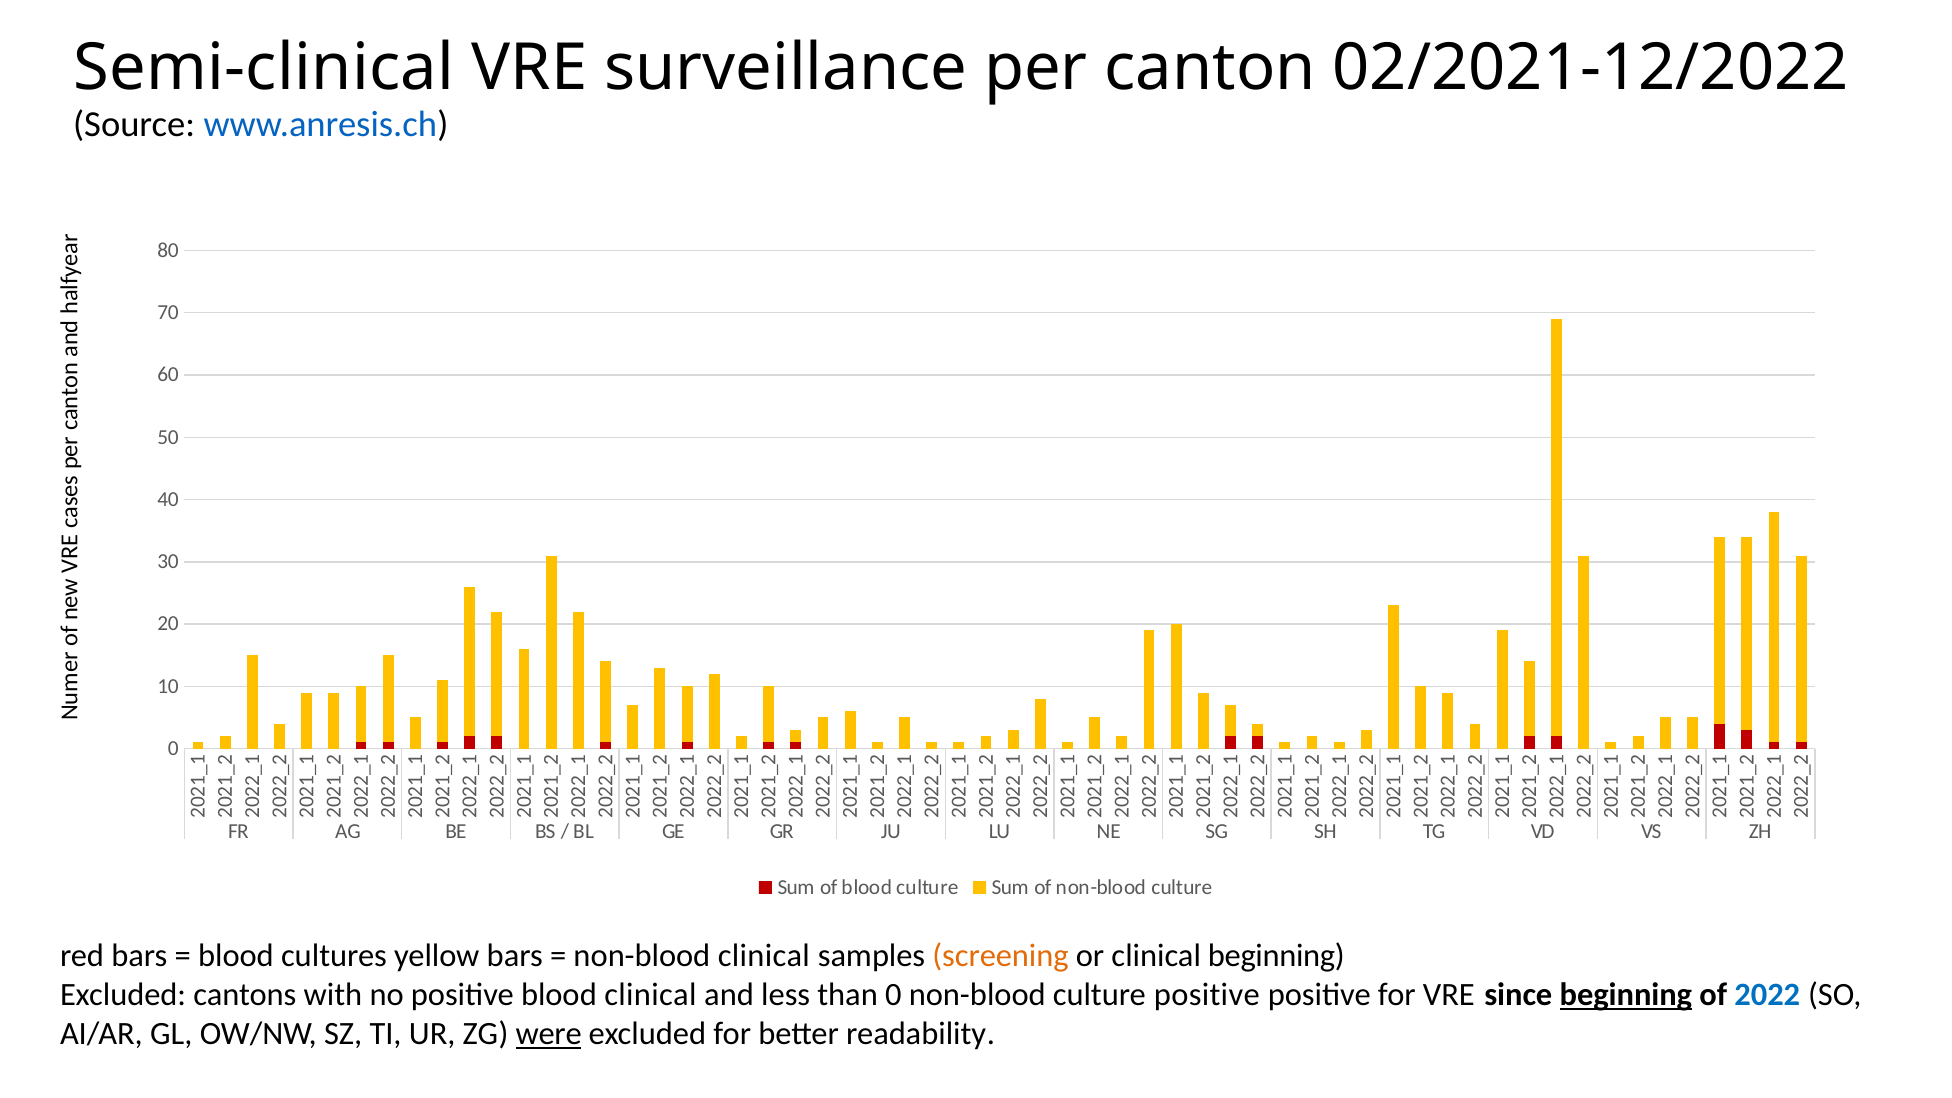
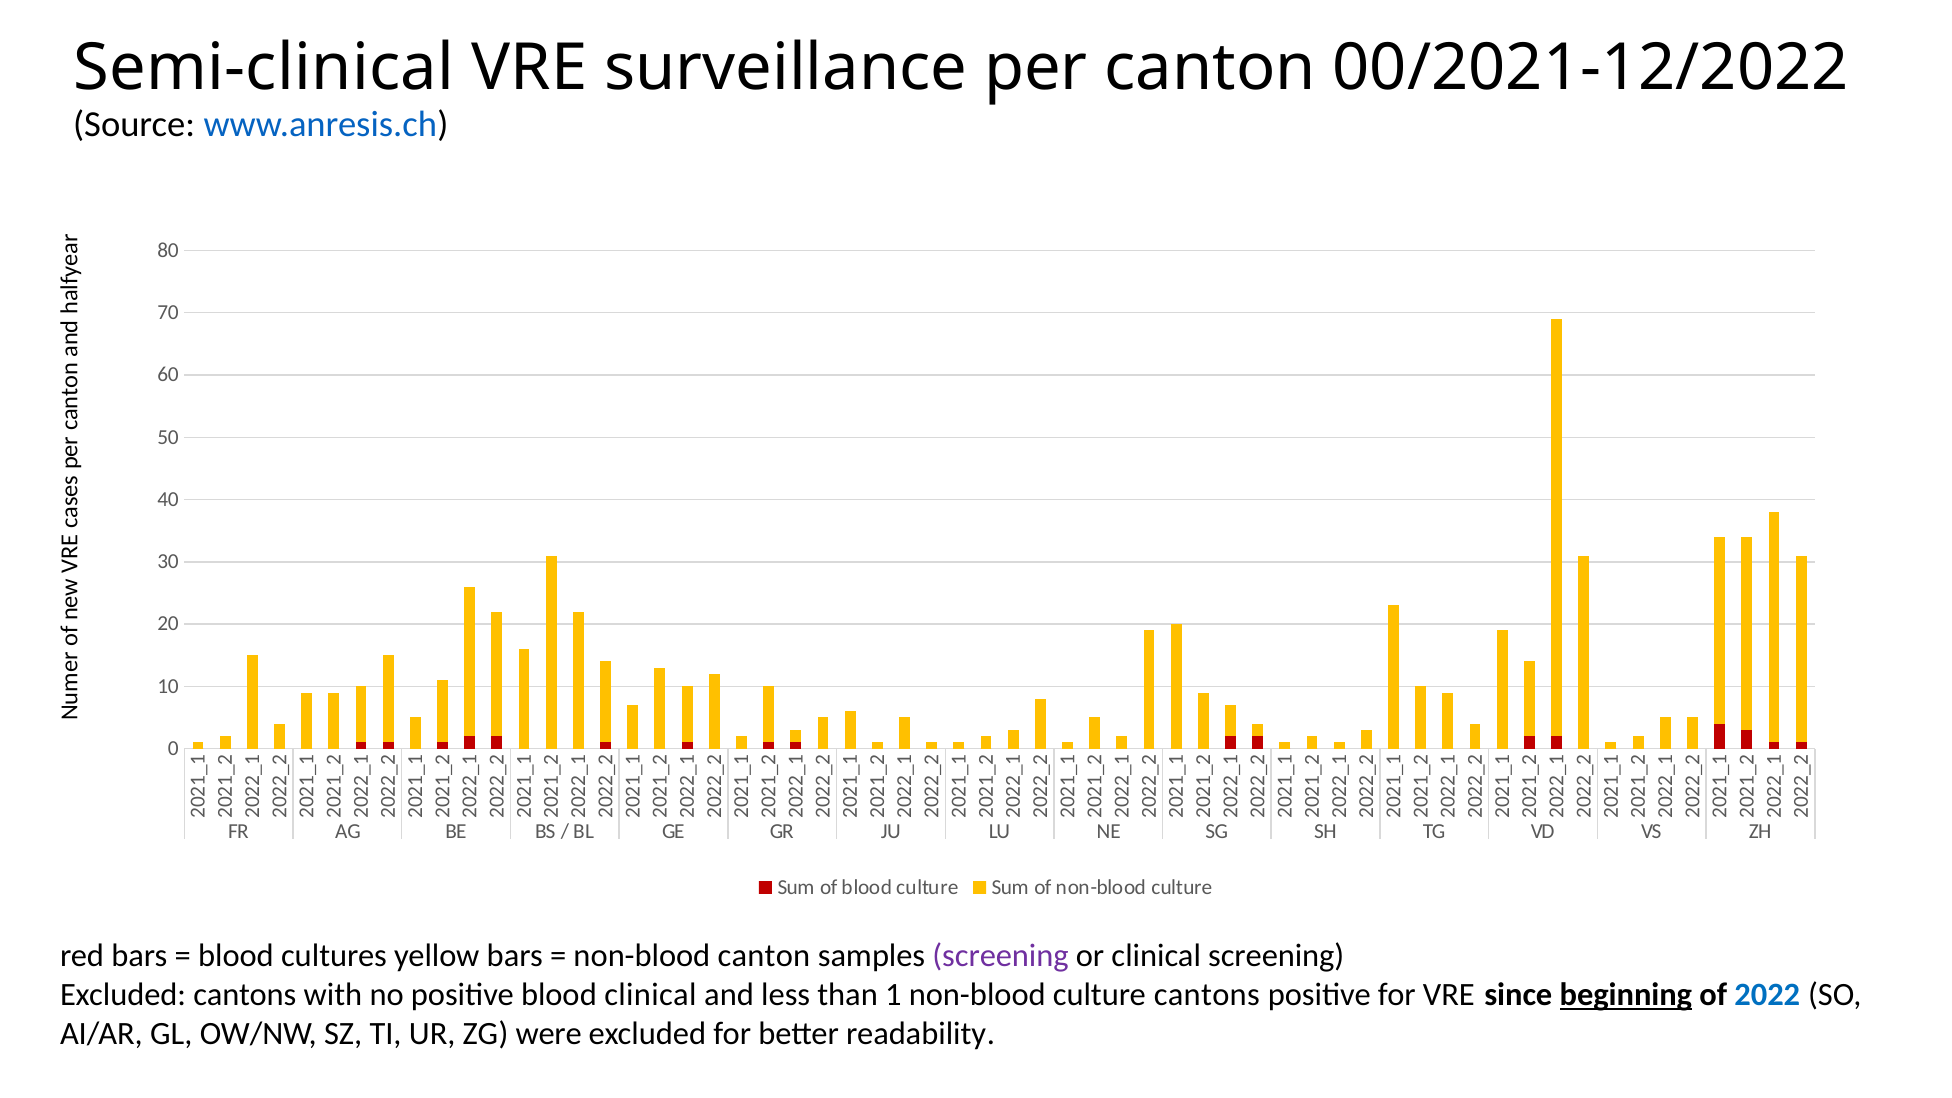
02/2021-12/2022: 02/2021-12/2022 -> 00/2021-12/2022 (1591, 68)
non-blood clinical: clinical -> canton (764, 956)
screening colour: orange -> purple (1001, 956)
clinical beginning: beginning -> screening (1276, 956)
than 0: 0 -> 1 (893, 995)
culture positive: positive -> cantons (1207, 995)
were underline: present -> none (549, 1034)
